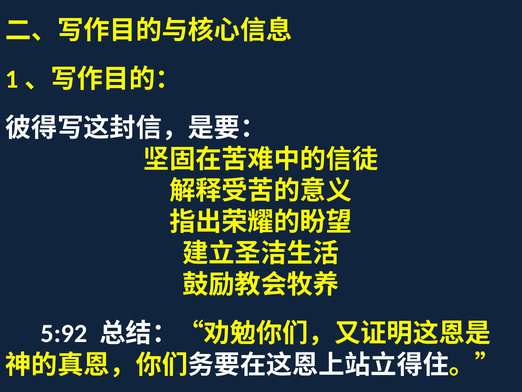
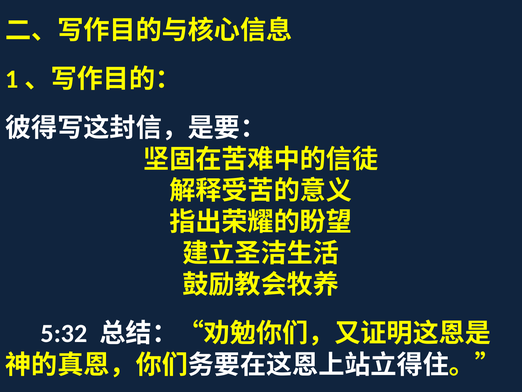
5:92: 5:92 -> 5:32 (64, 333)
